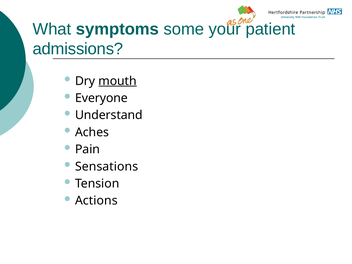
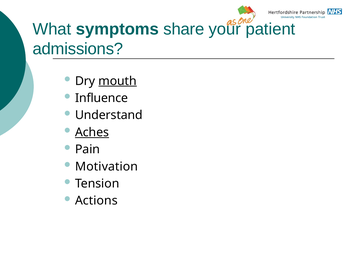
some: some -> share (184, 29)
Everyone: Everyone -> Influence (102, 98)
Aches underline: none -> present (92, 132)
Sensations: Sensations -> Motivation (107, 166)
